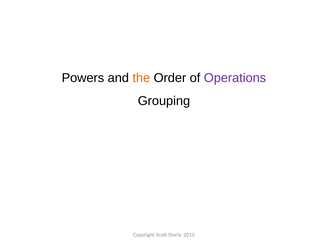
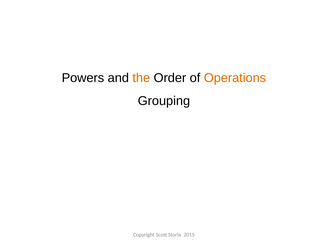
Operations colour: purple -> orange (235, 78)
